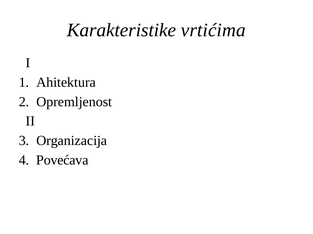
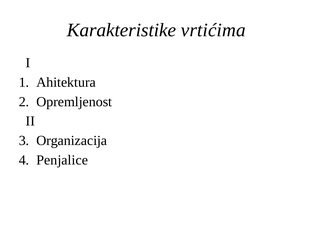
Povećava: Povećava -> Penjalice (62, 161)
